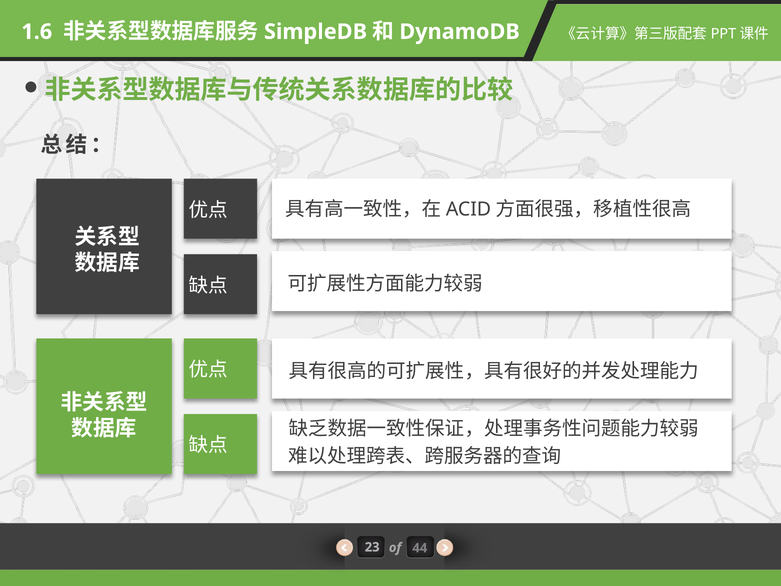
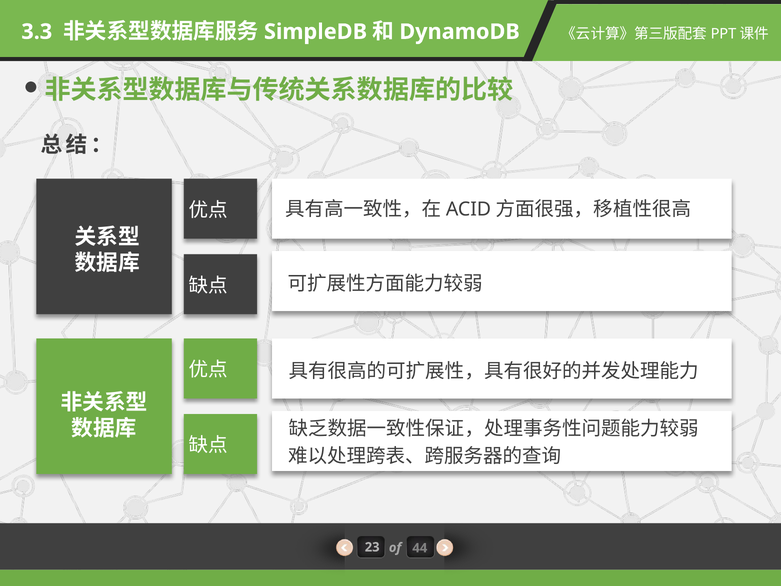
1.6: 1.6 -> 3.3 (37, 32)
